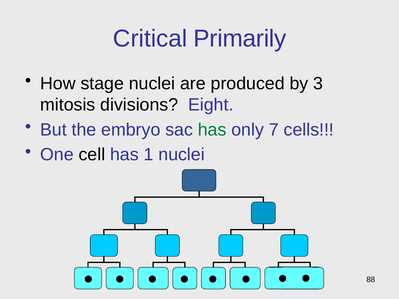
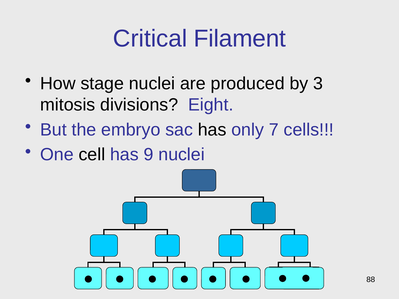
Primarily: Primarily -> Filament (240, 39)
has colour: green -> black (212, 130)
1: 1 -> 9 (149, 155)
